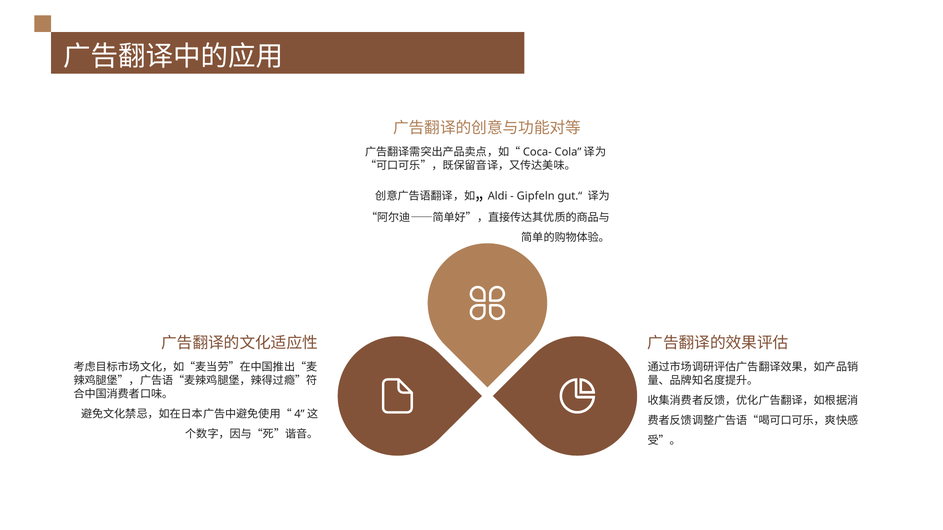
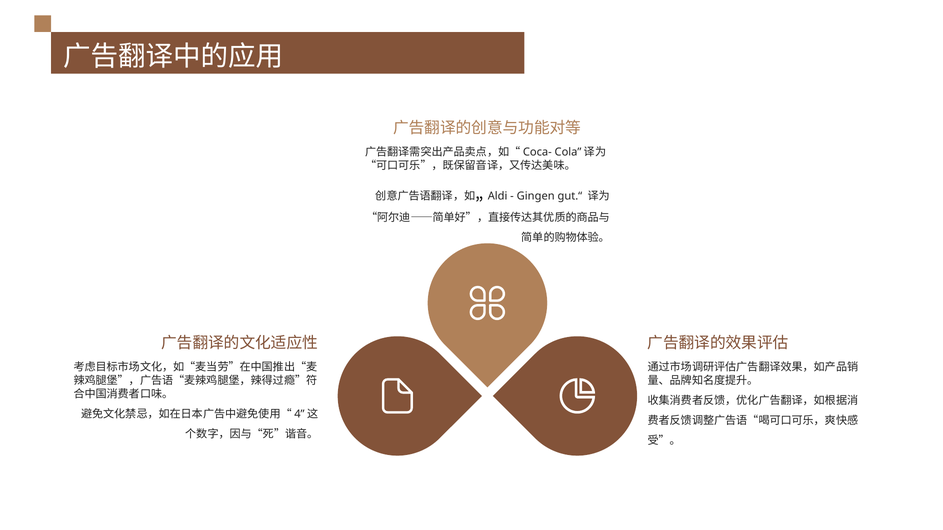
Gipfeln: Gipfeln -> Gingen (536, 196)
